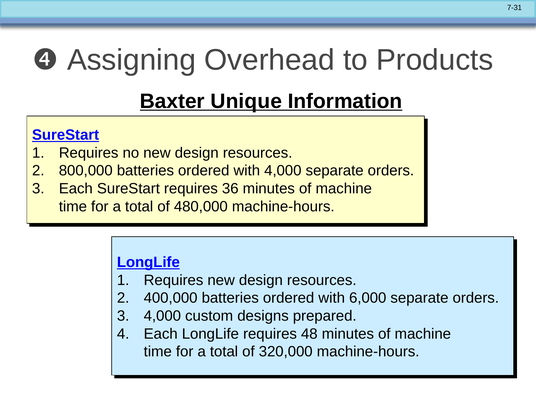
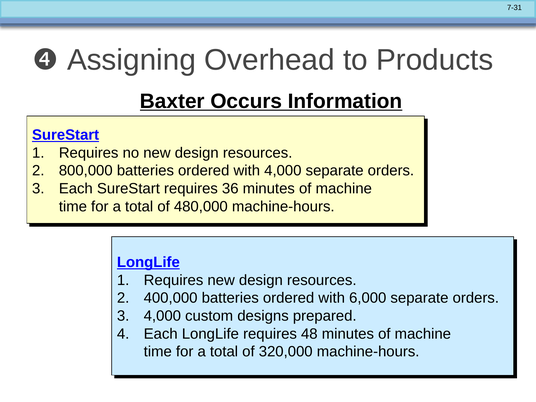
Unique: Unique -> Occurs (246, 101)
